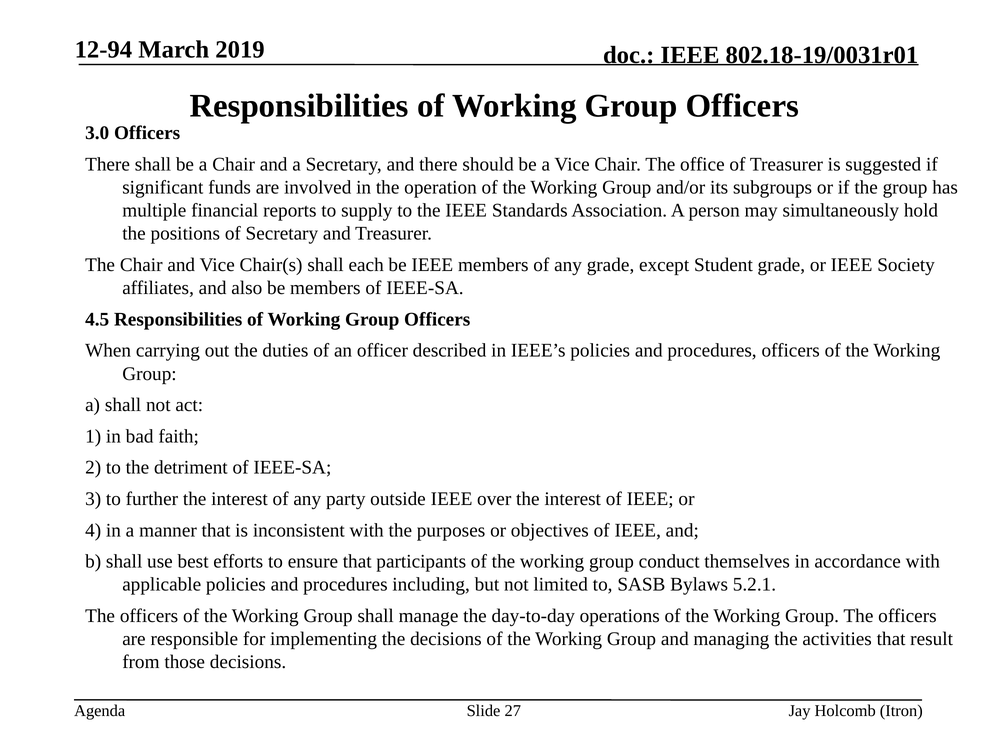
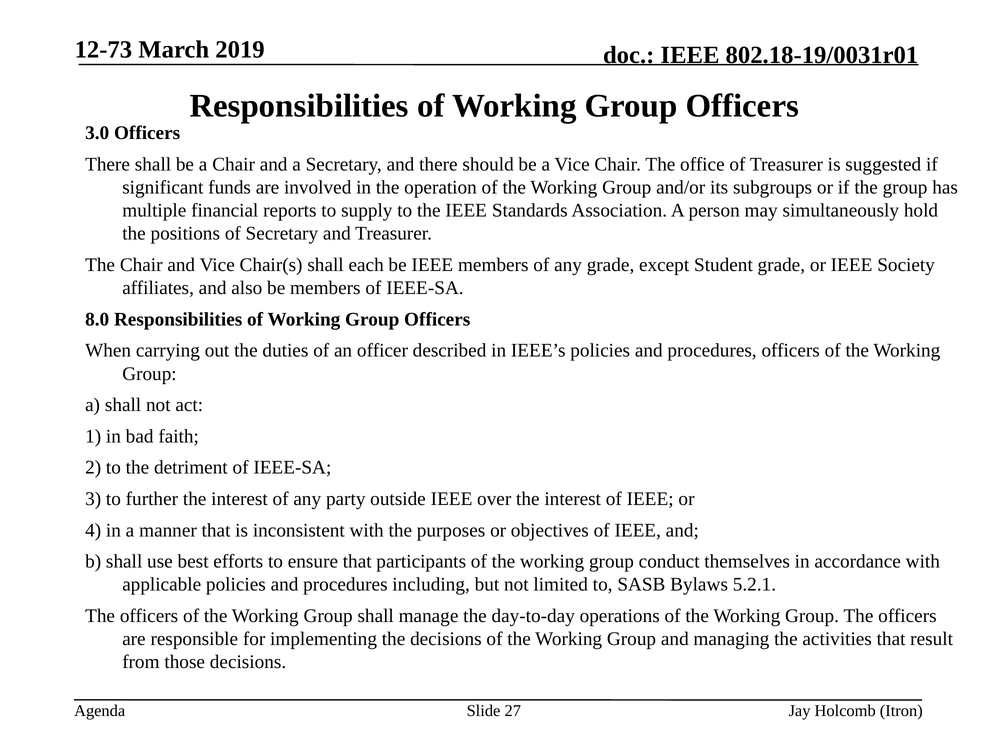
12-94: 12-94 -> 12-73 (103, 50)
4.5: 4.5 -> 8.0 (97, 319)
